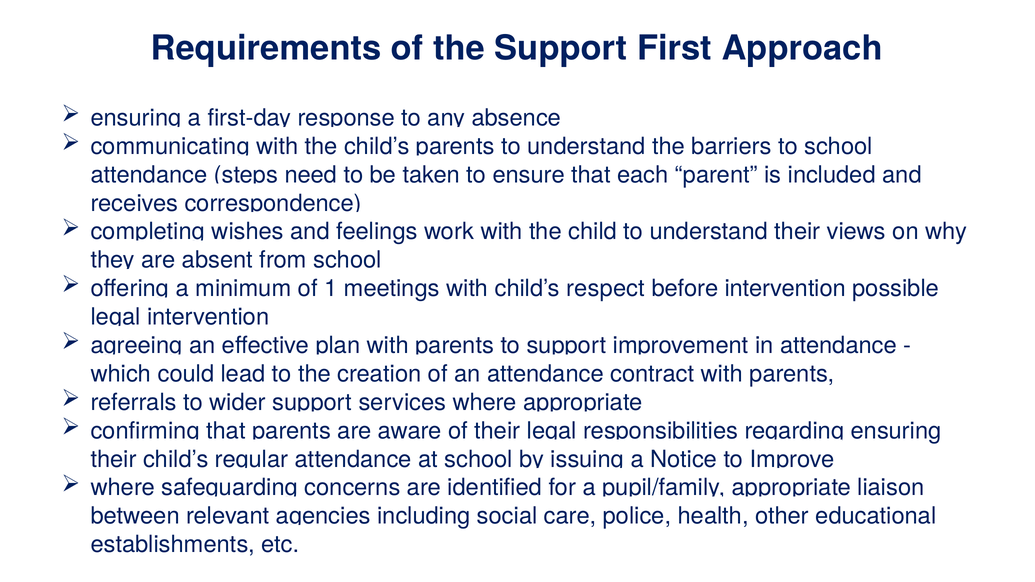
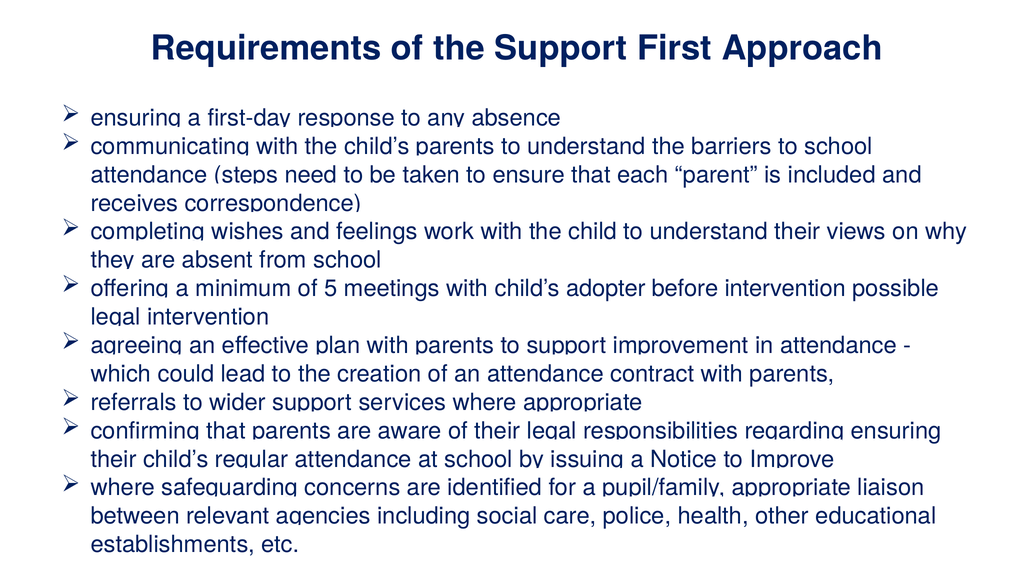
1: 1 -> 5 (331, 289)
respect: respect -> adopter (606, 289)
